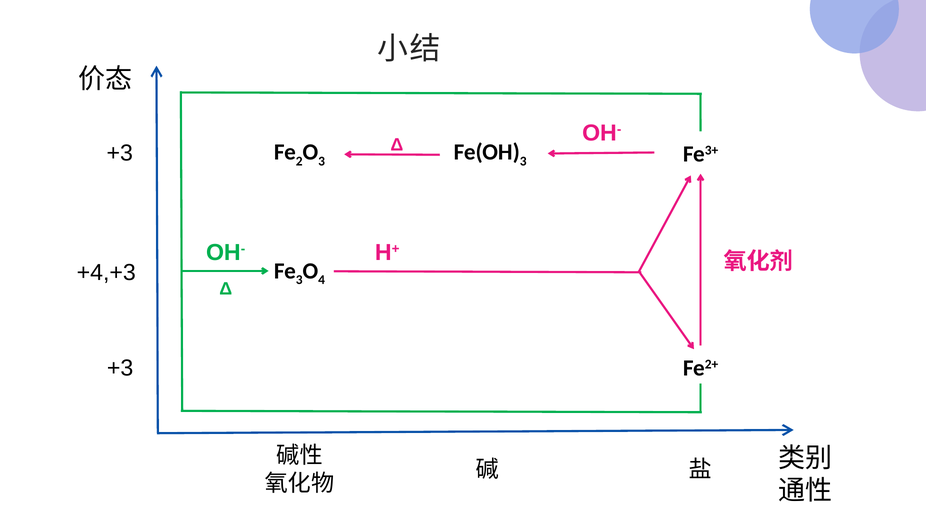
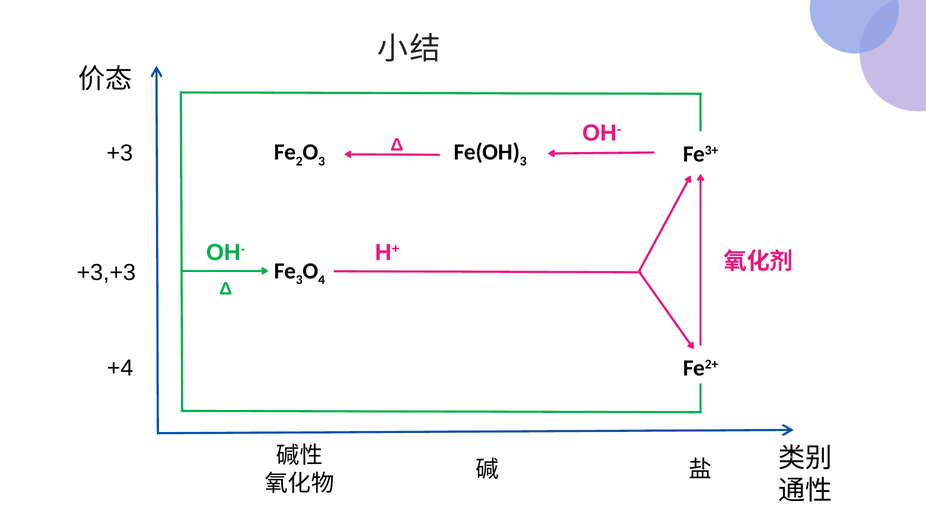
+4,+3: +4,+3 -> +3,+3 (106, 273)
+3: +3 -> +4 (120, 368)
